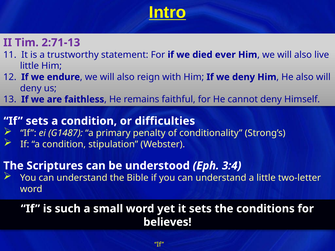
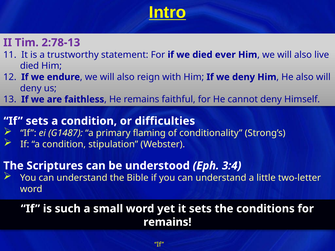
2:71-13: 2:71-13 -> 2:78-13 (61, 43)
little: little -> died (29, 66)
penalty: penalty -> flaming (149, 133)
believes: believes -> remains (167, 222)
